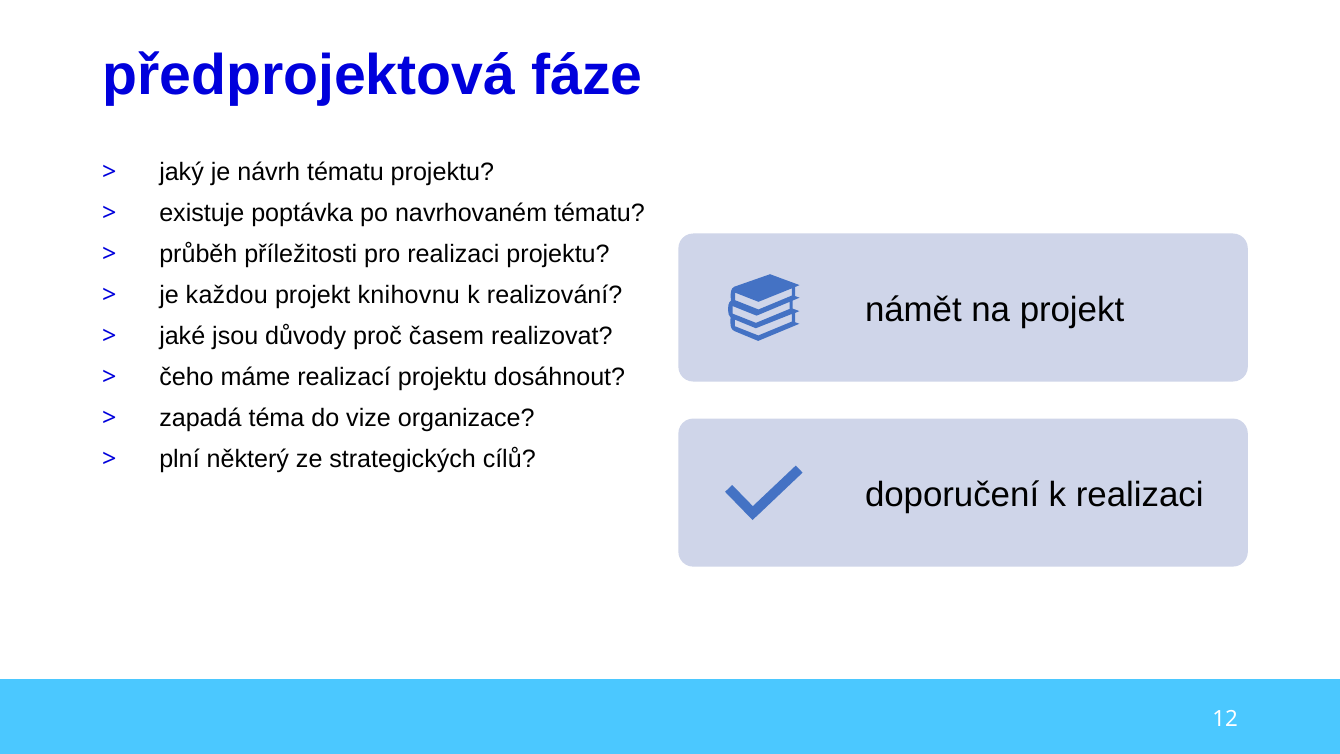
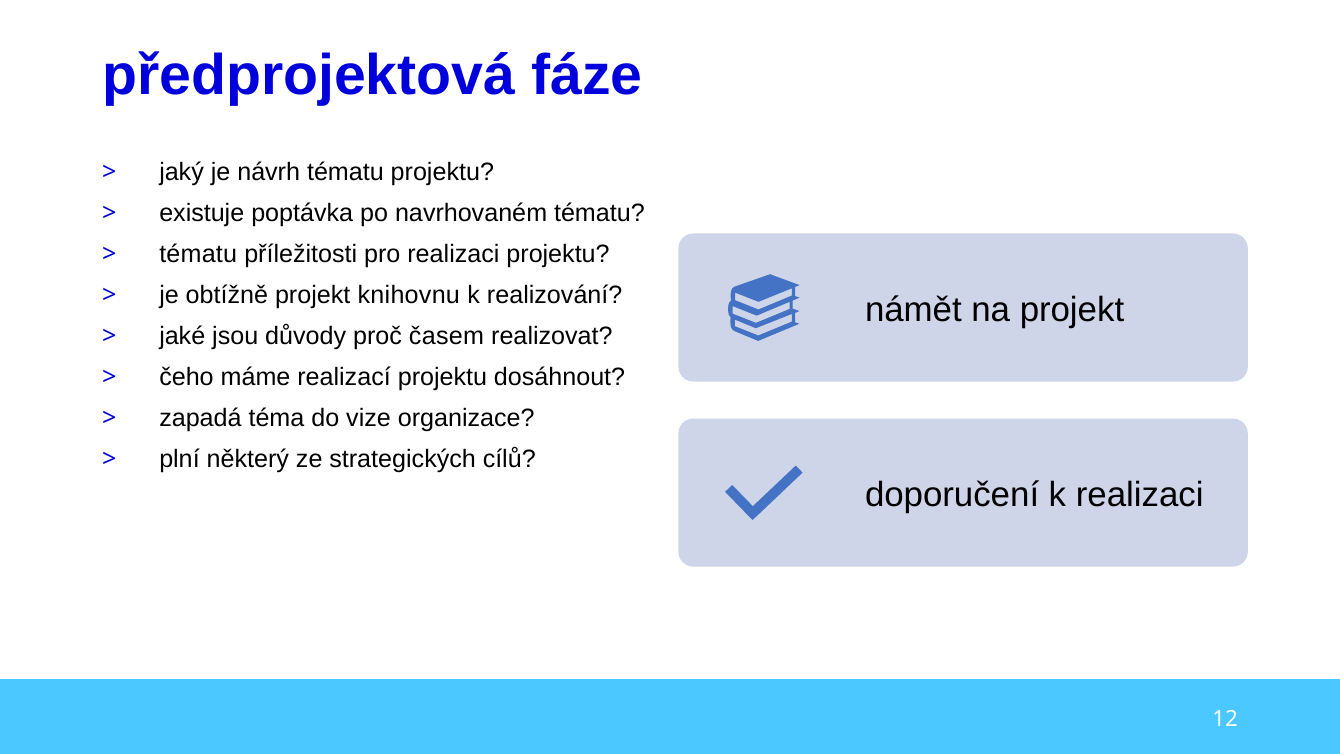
průběh: průběh -> tématu (198, 254)
každou: každou -> obtížně (227, 295)
